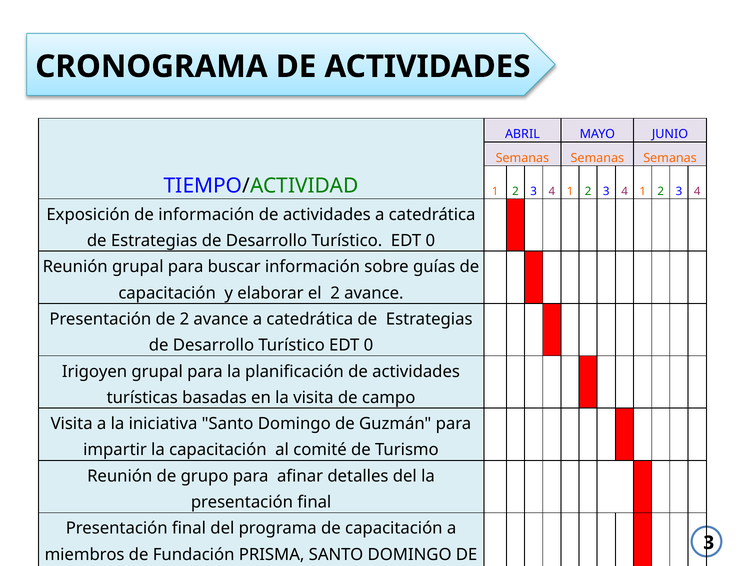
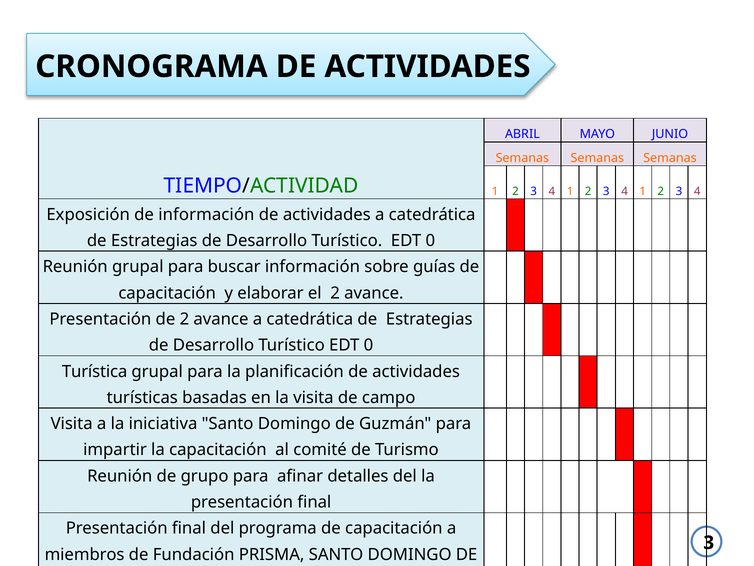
Irigoyen: Irigoyen -> Turística (95, 371)
